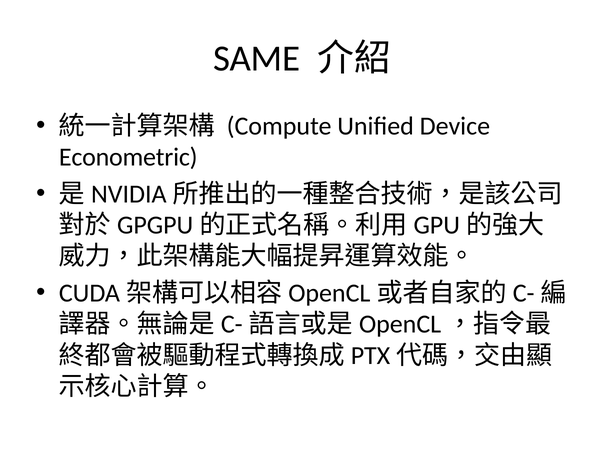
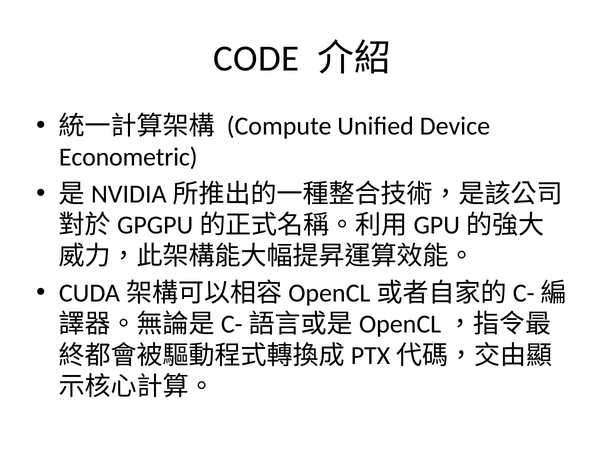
SAME: SAME -> CODE (256, 58)
